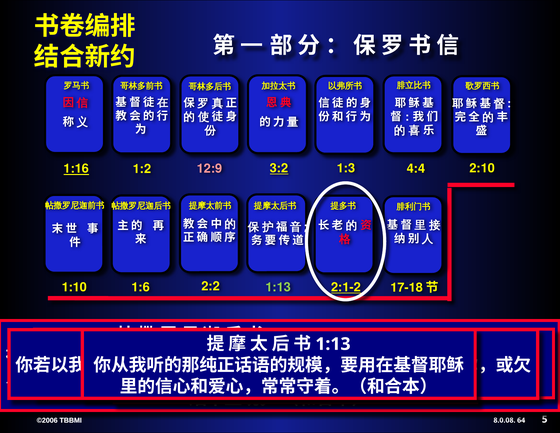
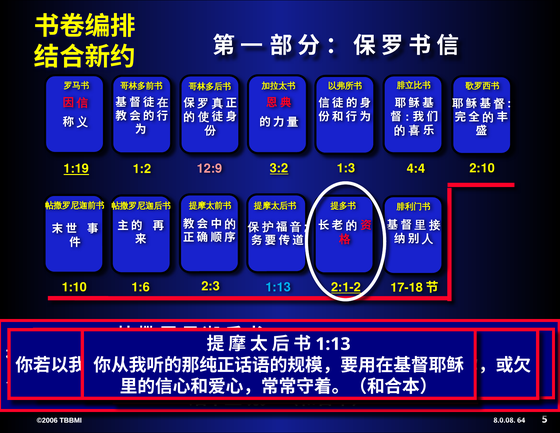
1:16: 1:16 -> 1:19 (76, 169)
2:2: 2:2 -> 2:3 (211, 286)
1:13 colour: light green -> light blue (278, 287)
